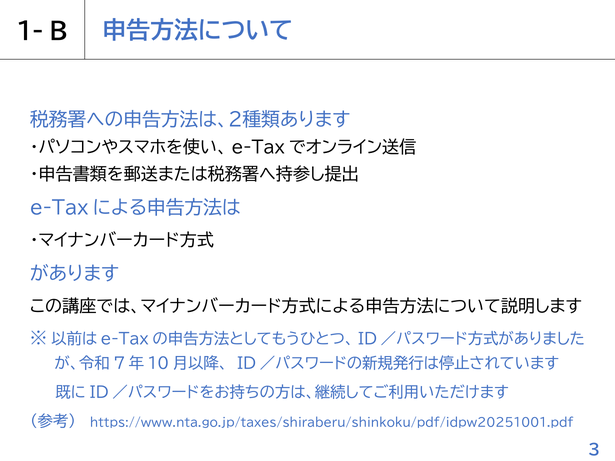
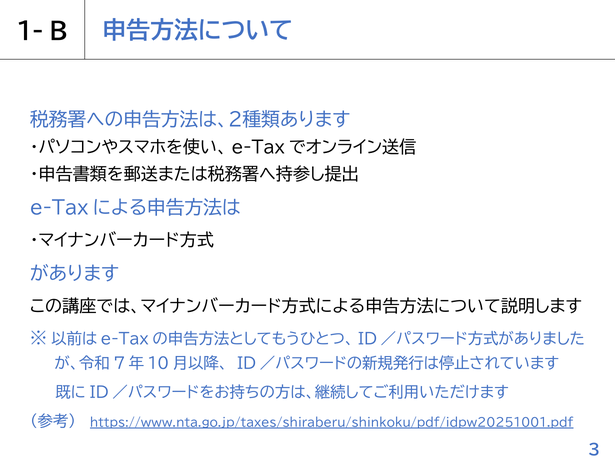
https://www.nta.go.jp/taxes/shiraberu/shinkoku/pdf/idpw20251001.pdf underline: none -> present (332, 423)
